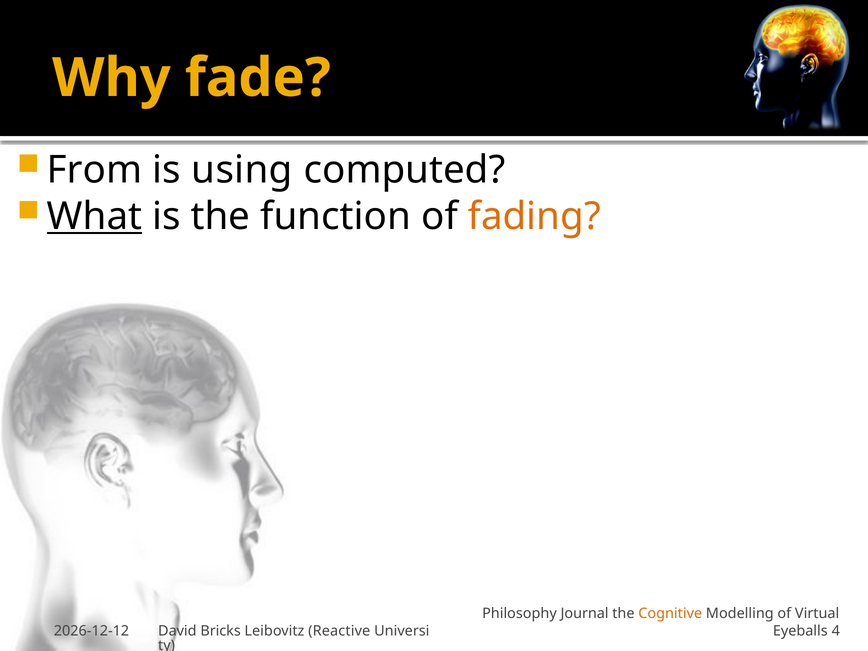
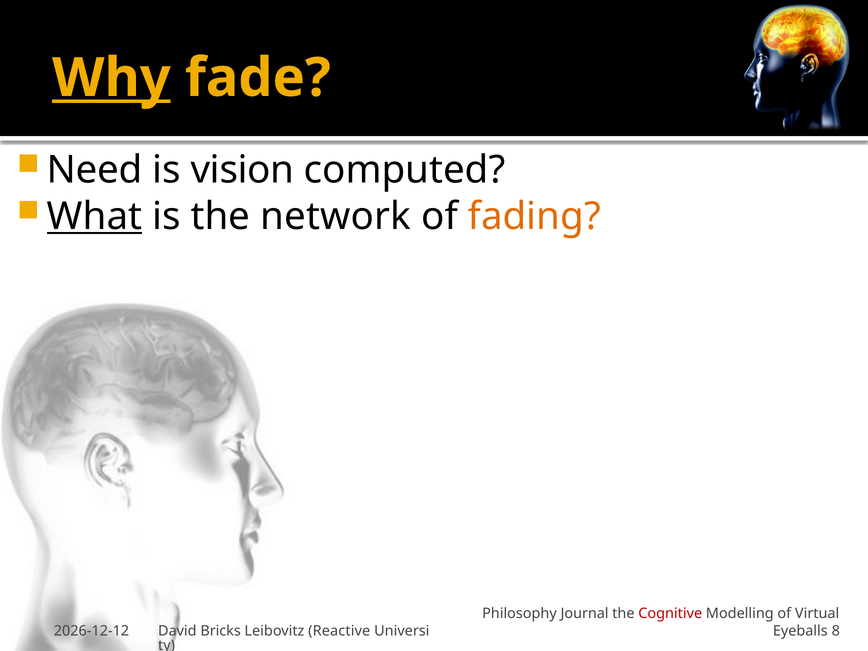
Why underline: none -> present (111, 78)
From: From -> Need (95, 170)
using: using -> vision (242, 170)
function: function -> network (336, 216)
Cognitive colour: orange -> red (670, 613)
4: 4 -> 8 (836, 631)
